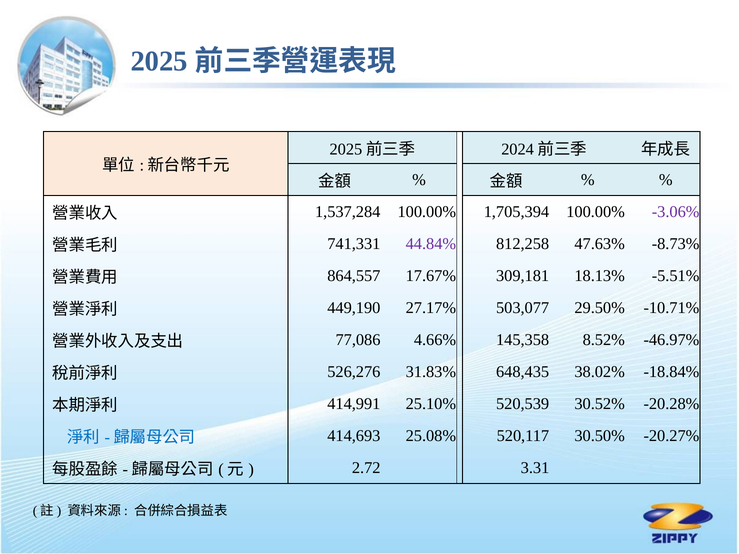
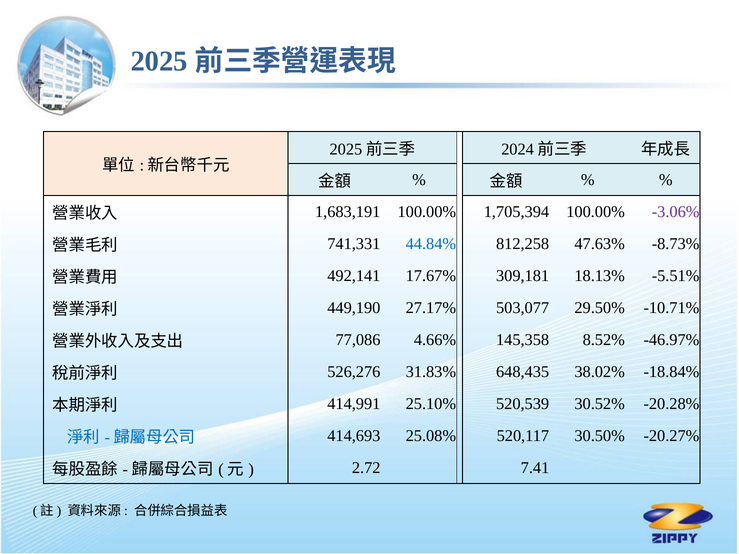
1,537,284: 1,537,284 -> 1,683,191 (348, 212)
44.84% colour: purple -> blue (431, 244)
864,557: 864,557 -> 492,141 (354, 276)
3.31: 3.31 -> 7.41 (535, 468)
